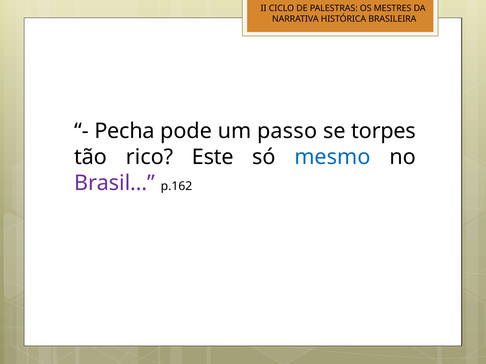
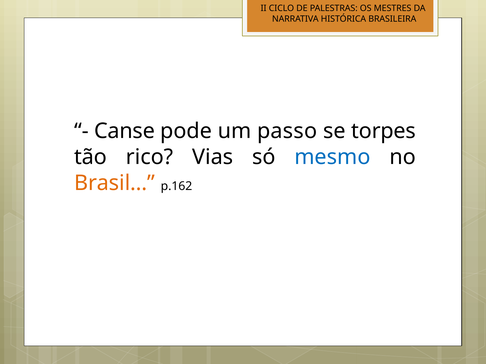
Pecha: Pecha -> Canse (125, 131)
Este: Este -> Vias (213, 157)
Brasil… colour: purple -> orange (115, 183)
